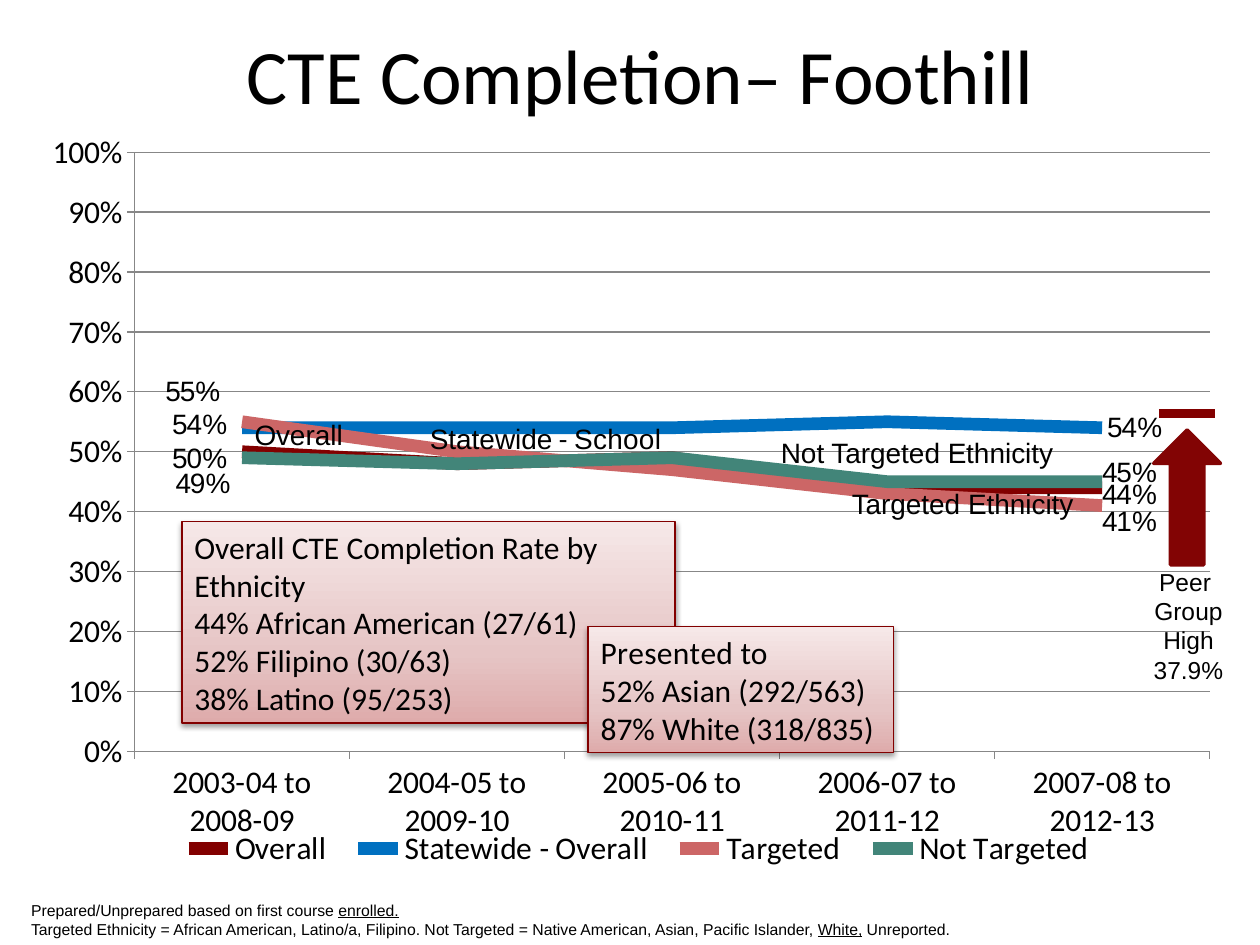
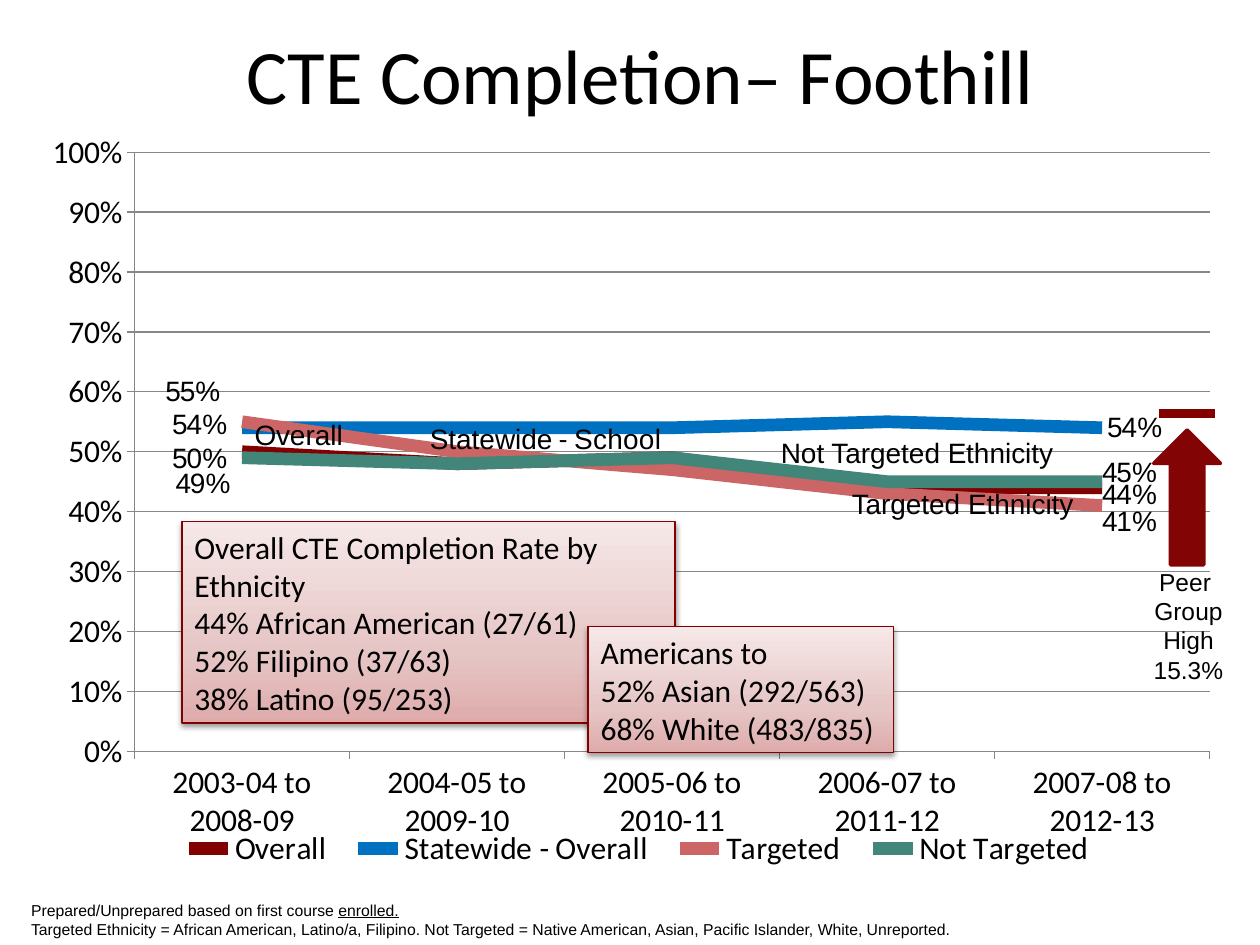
Presented: Presented -> Americans (667, 654)
30/63: 30/63 -> 37/63 (403, 662)
37.9%: 37.9% -> 15.3% (1188, 671)
87%: 87% -> 68% (628, 730)
318/835: 318/835 -> 483/835 (810, 730)
White underline: present -> none (840, 930)
